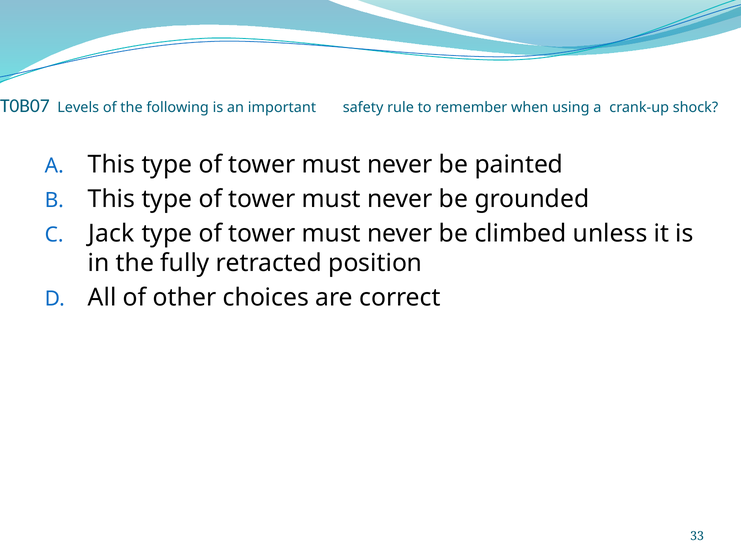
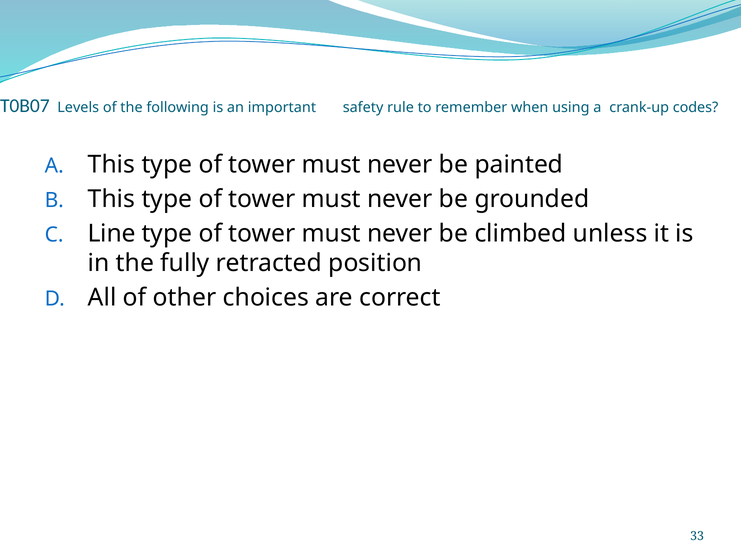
shock: shock -> codes (696, 107)
Jack: Jack -> Line (112, 233)
